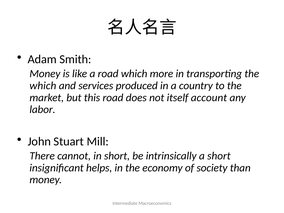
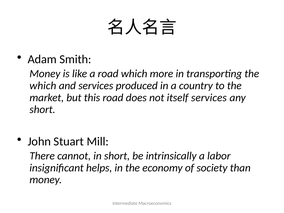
itself account: account -> services (209, 98)
labor: labor -> short (42, 110)
a short: short -> labor (219, 156)
